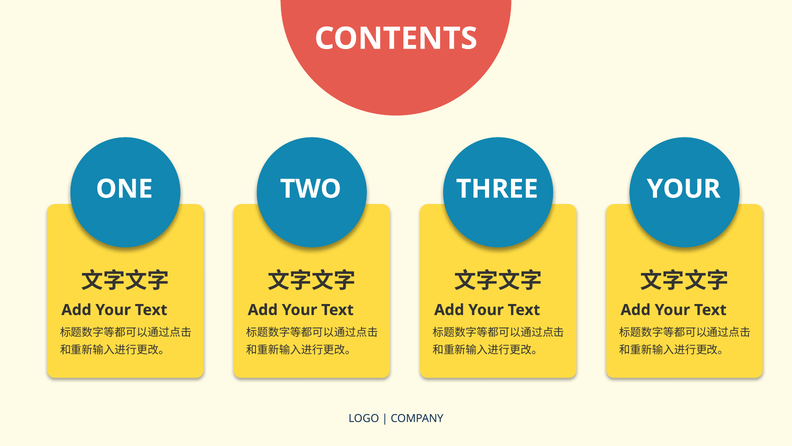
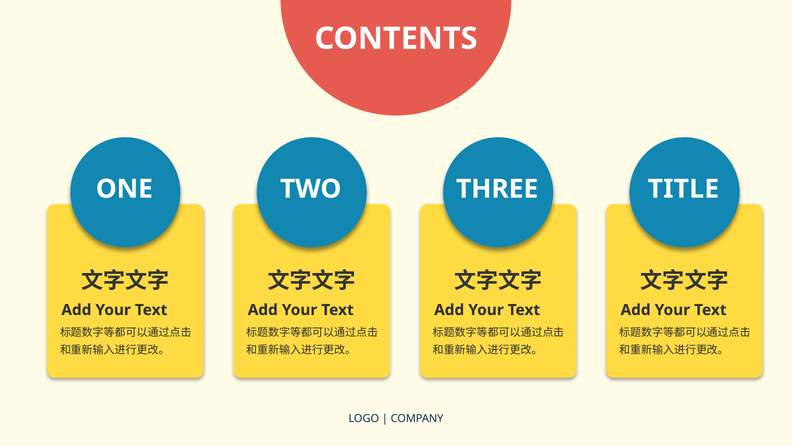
YOUR: YOUR -> TITLE (683, 189)
